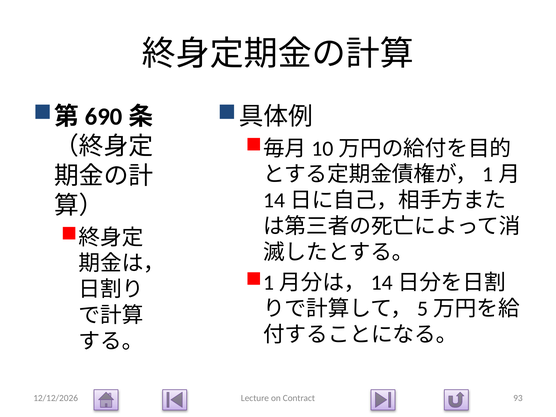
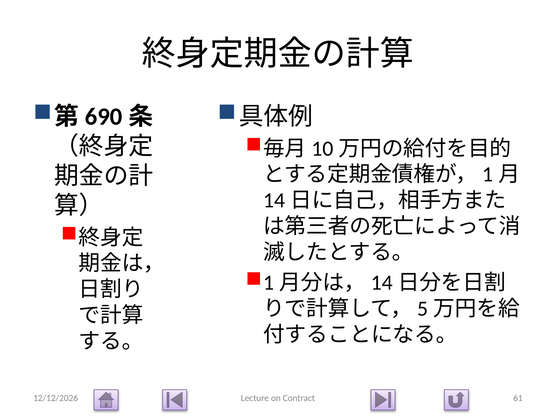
93: 93 -> 61 (518, 398)
